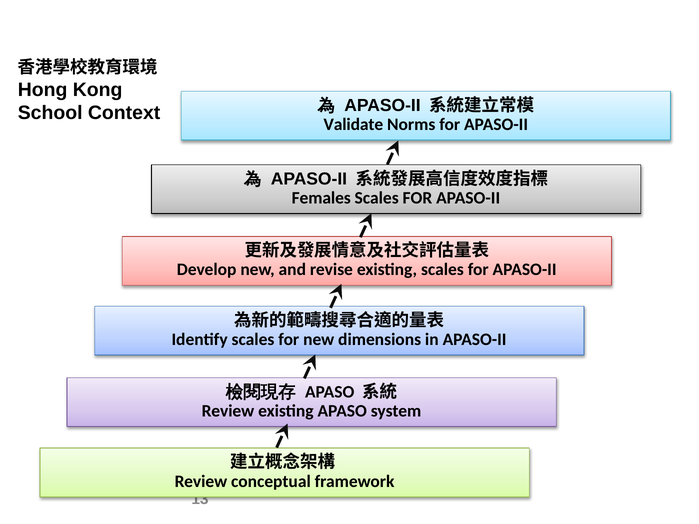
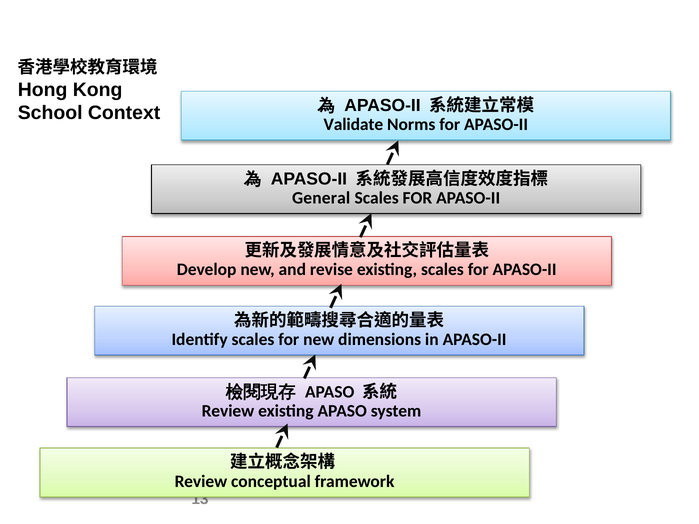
Females: Females -> General (321, 198)
